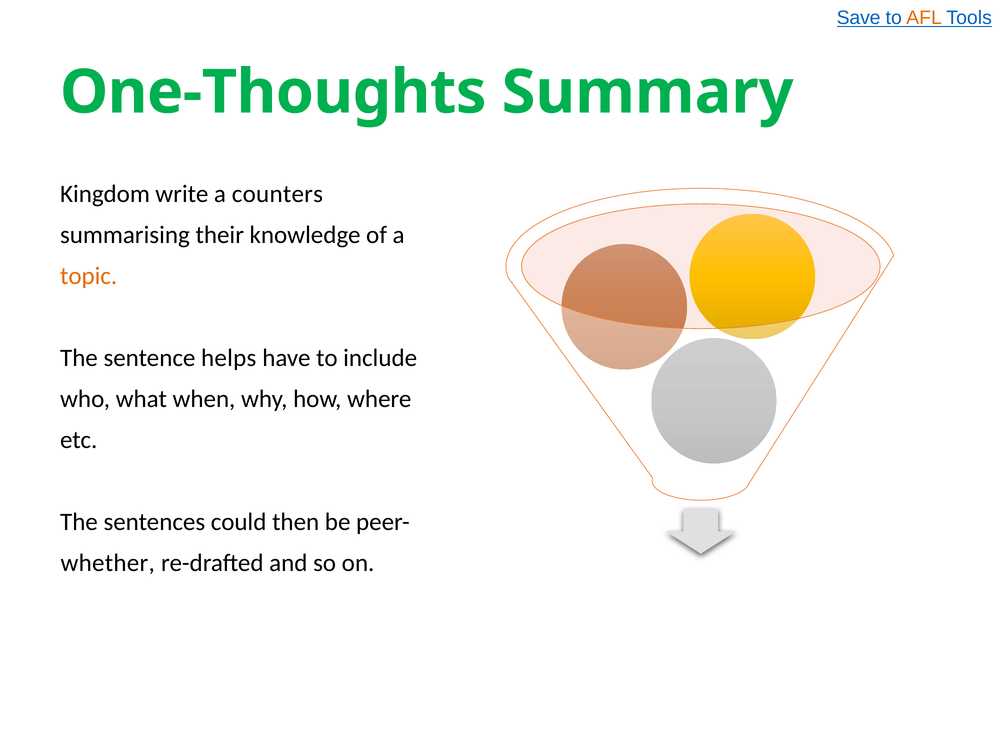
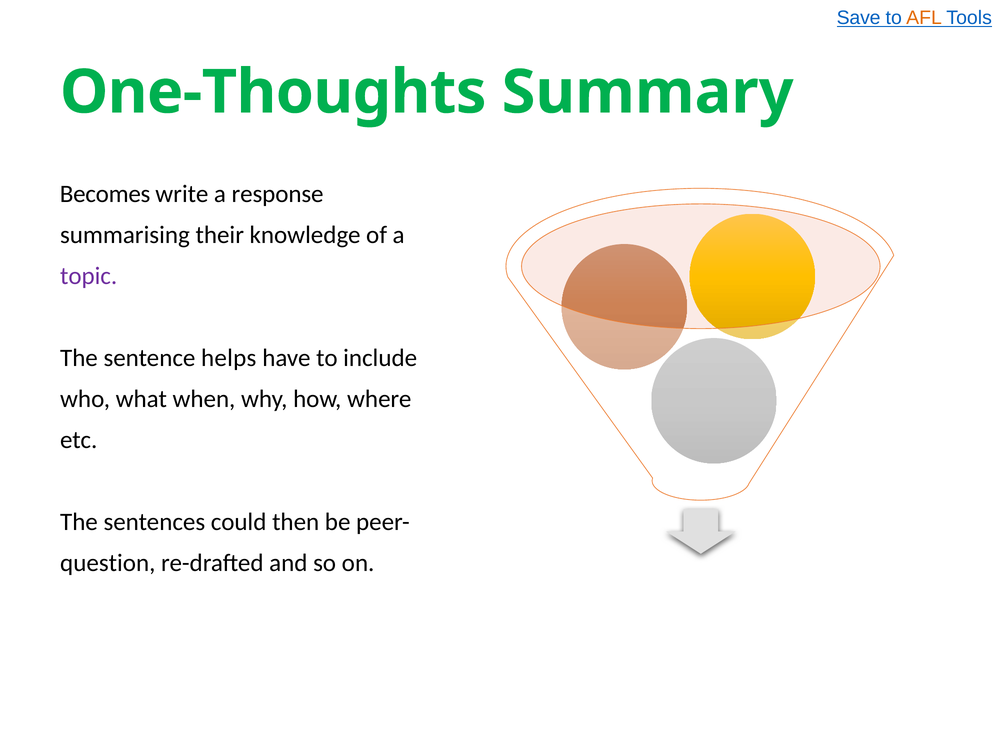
Kingdom: Kingdom -> Becomes (105, 194)
counters: counters -> response (278, 194)
topic colour: orange -> purple (89, 276)
whether: whether -> question (108, 563)
